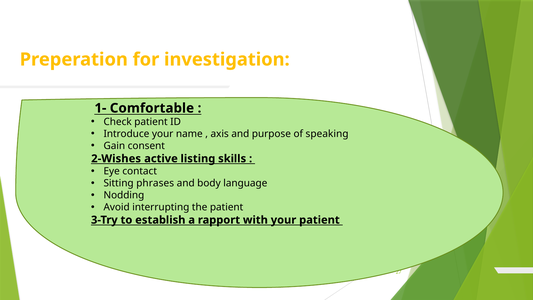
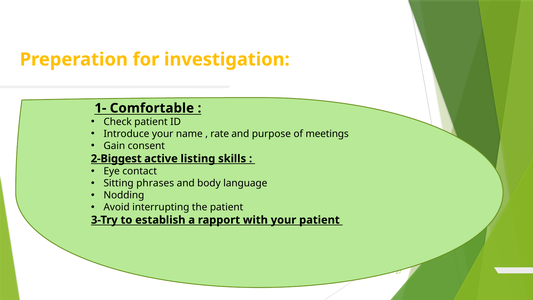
axis: axis -> rate (220, 134)
speaking: speaking -> meetings (327, 134)
2-Wishes: 2-Wishes -> 2-Biggest (116, 159)
